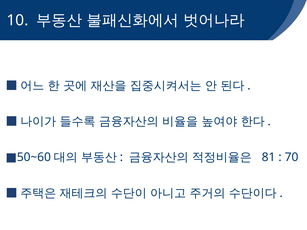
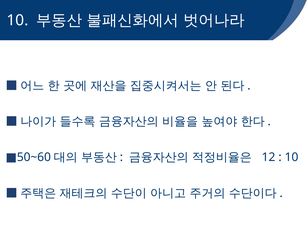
81: 81 -> 12 (269, 157)
70: 70 -> 10 (292, 157)
